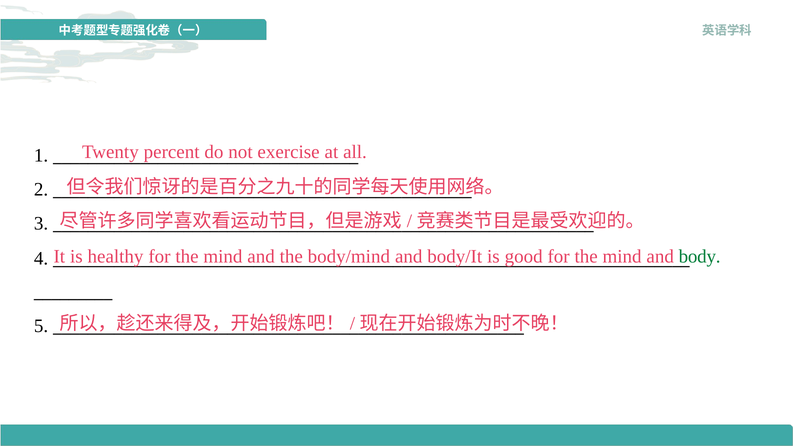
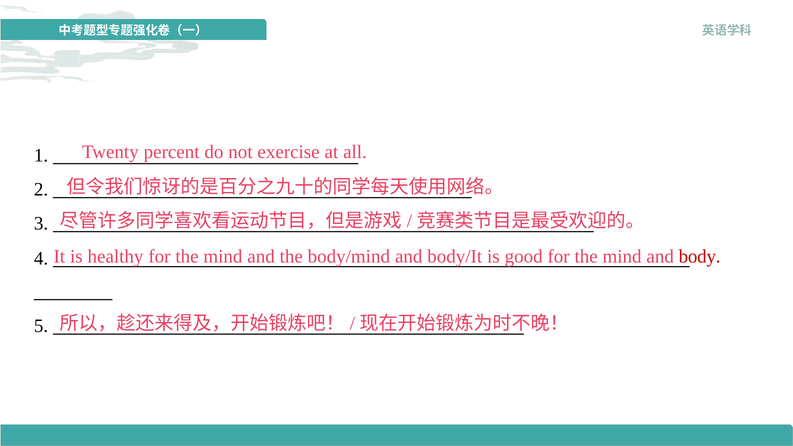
body colour: green -> red (700, 256)
